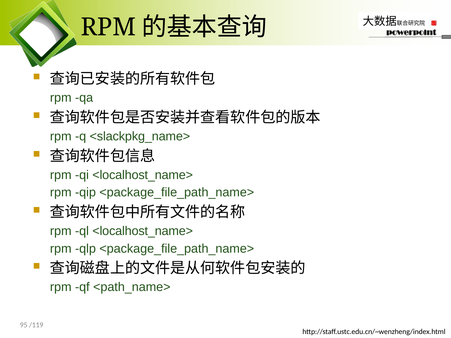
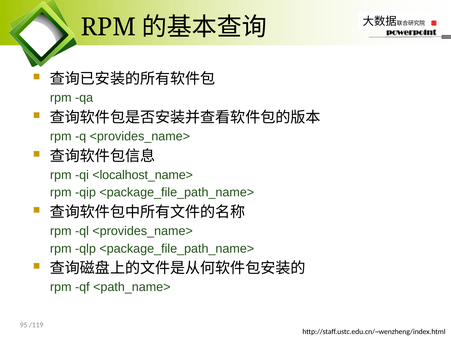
q <slackpkg_name>: <slackpkg_name> -> <provides_name> (140, 137)
ql <localhost_name>: <localhost_name> -> <provides_name> (143, 231)
